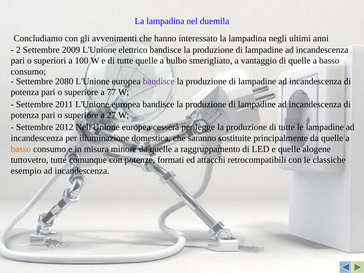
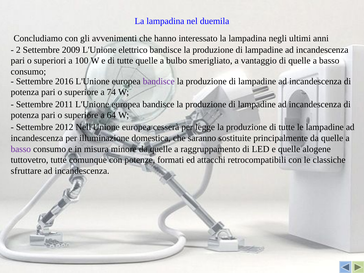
2080: 2080 -> 2016 (64, 81)
77: 77 -> 74 (111, 92)
27: 27 -> 64 (111, 115)
basso colour: orange -> purple (21, 149)
esempio: esempio -> sfruttare (26, 171)
